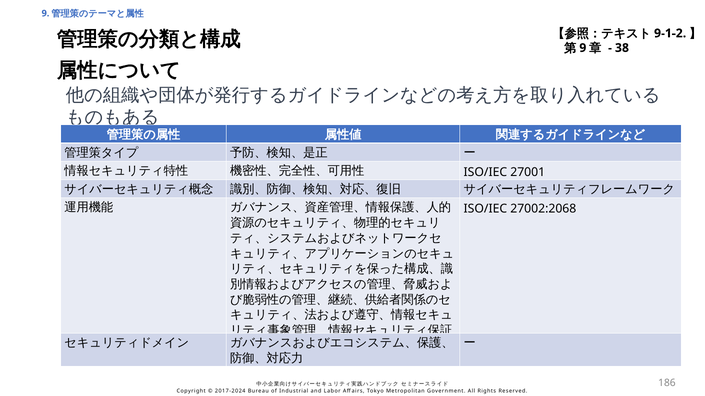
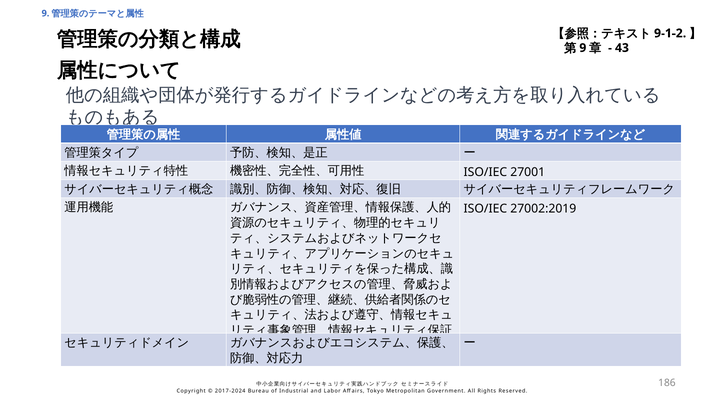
38: 38 -> 43 (622, 48)
27002:2068: 27002:2068 -> 27002:2019 (543, 209)
